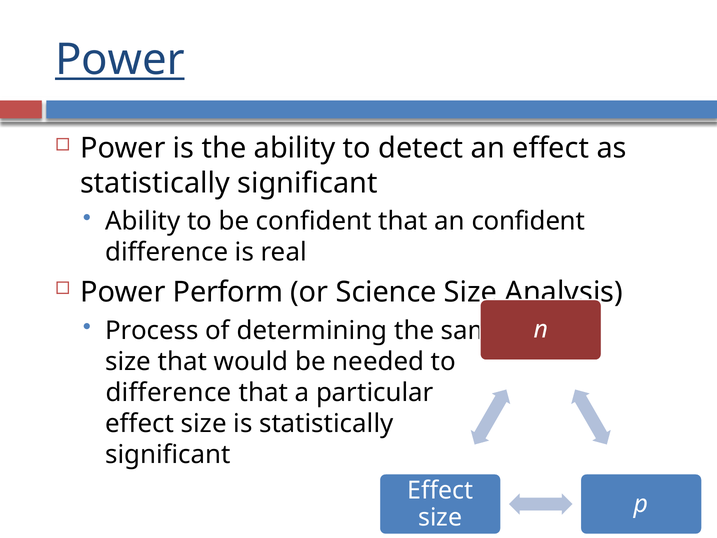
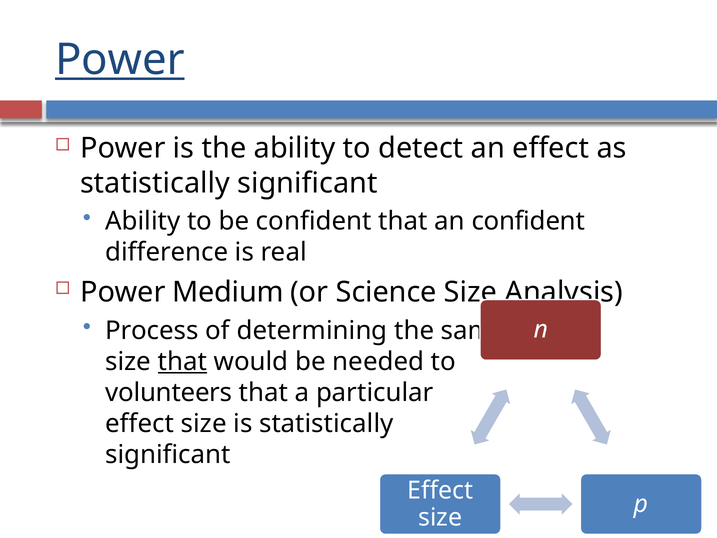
Perform: Perform -> Medium (228, 292)
that underline: none -> present (182, 361)
difference: difference -> volunteers (169, 392)
